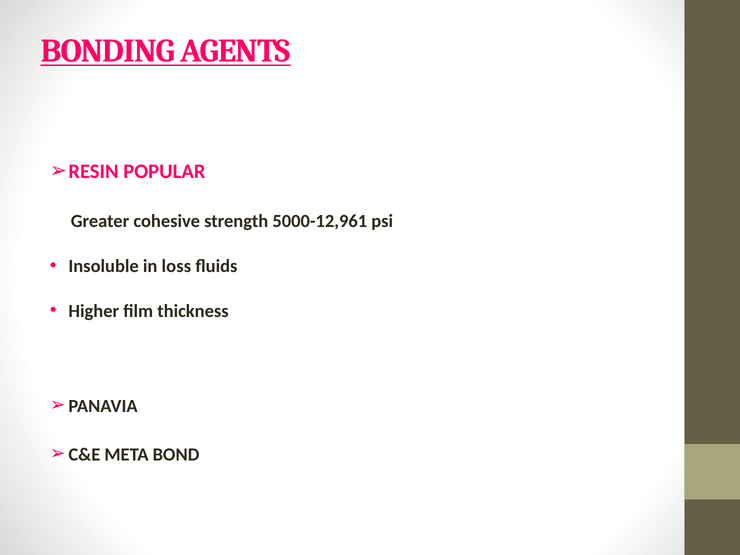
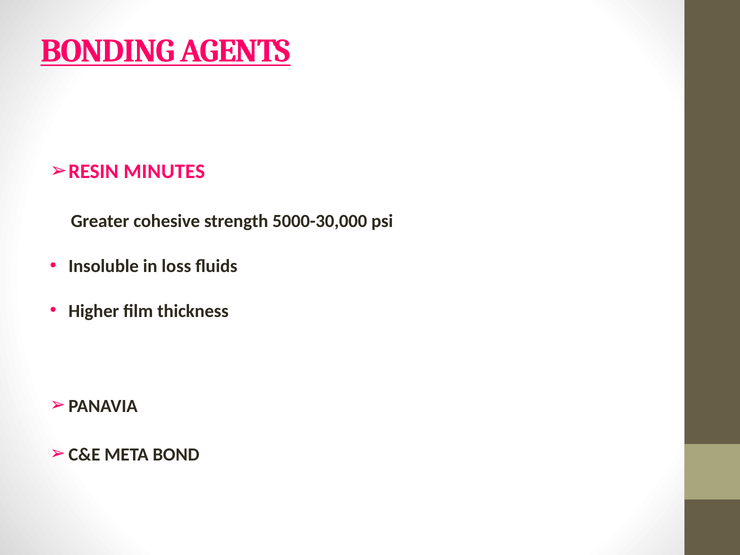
POPULAR: POPULAR -> MINUTES (164, 172)
5000-12,961: 5000-12,961 -> 5000-30,000 (320, 221)
